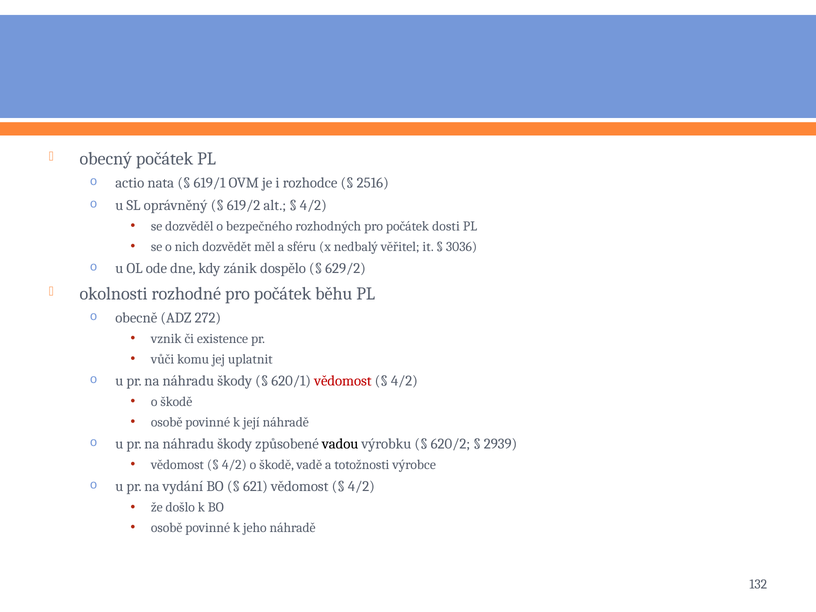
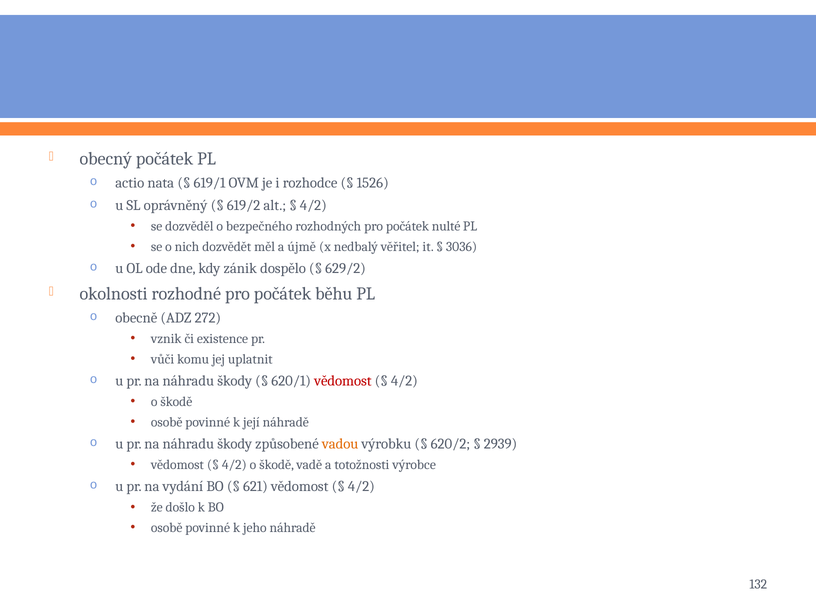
2516: 2516 -> 1526 (373, 183)
dosti: dosti -> nulté (446, 226)
sféru: sféru -> újmě (302, 247)
vadou colour: black -> orange (340, 444)
